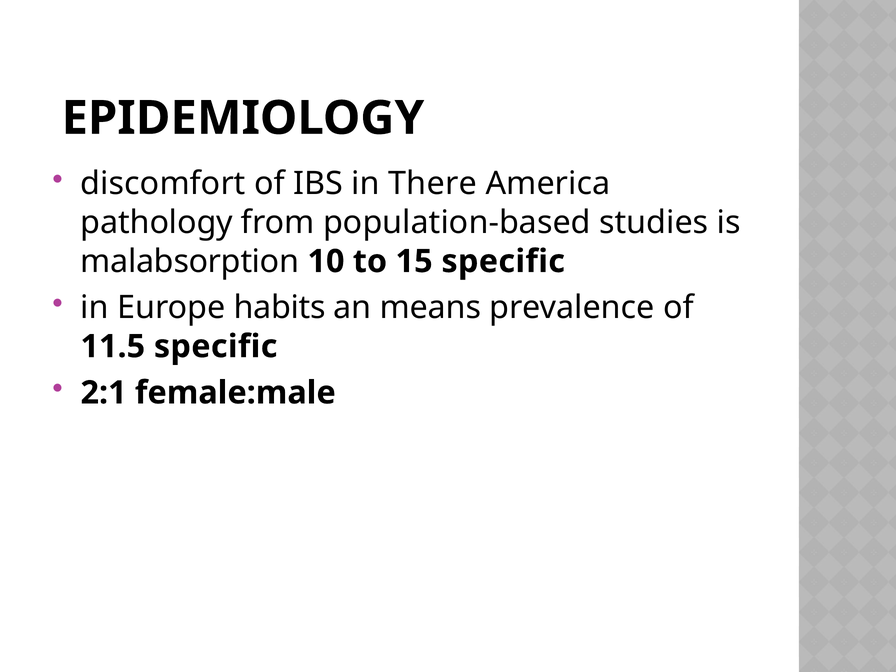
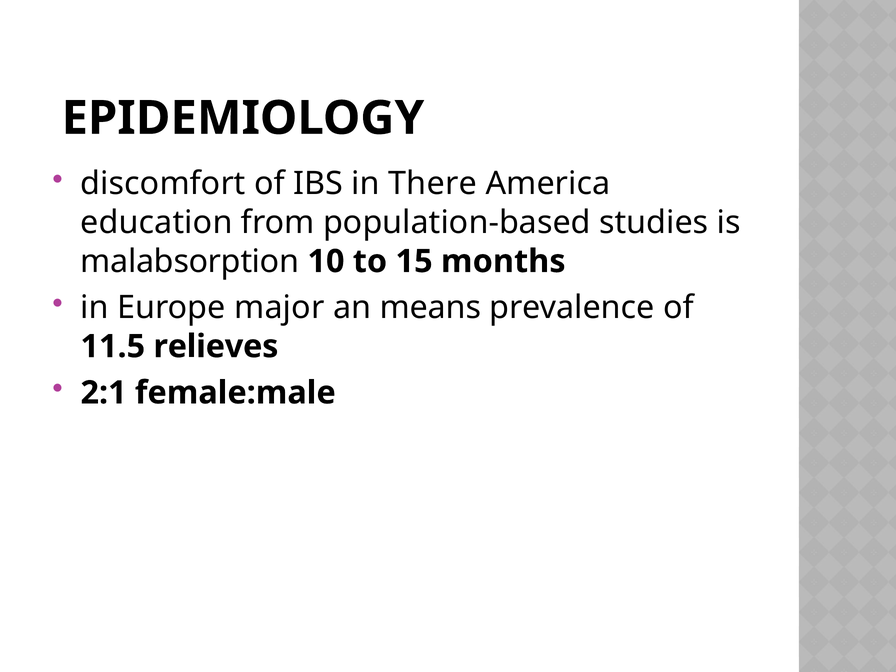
pathology: pathology -> education (157, 223)
15 specific: specific -> months (503, 261)
habits: habits -> major (279, 308)
11.5 specific: specific -> relieves (216, 346)
